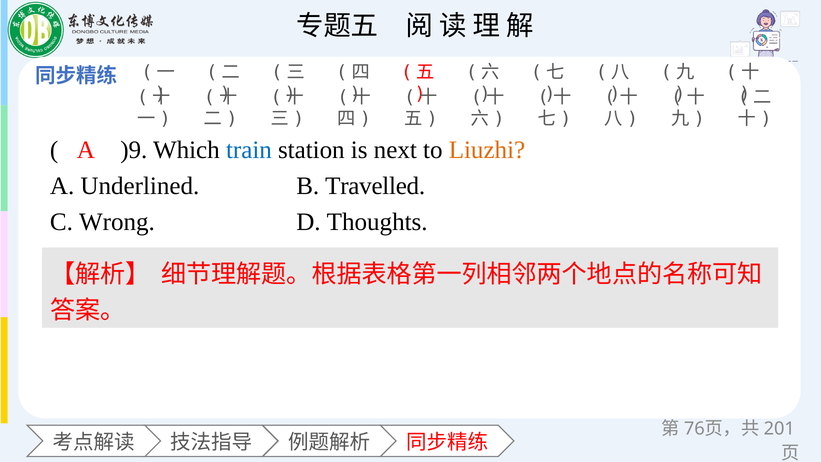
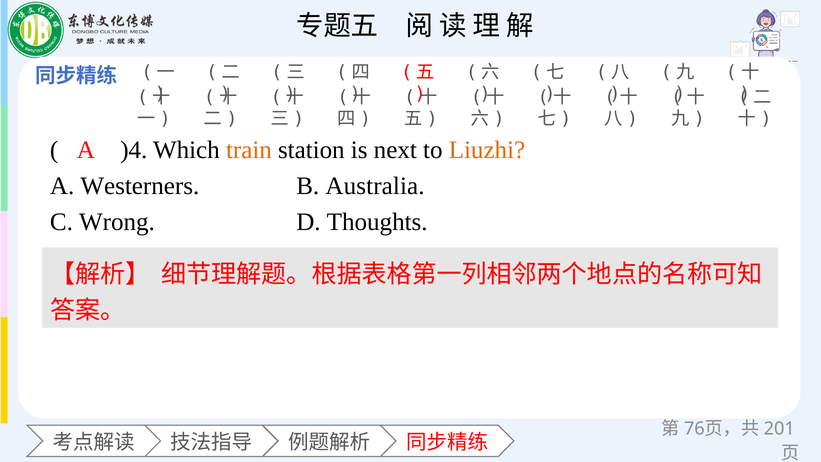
)9: )9 -> )4 (134, 150)
train colour: blue -> orange (249, 150)
Underlined: Underlined -> Westerners (140, 186)
Travelled: Travelled -> Australia (375, 186)
